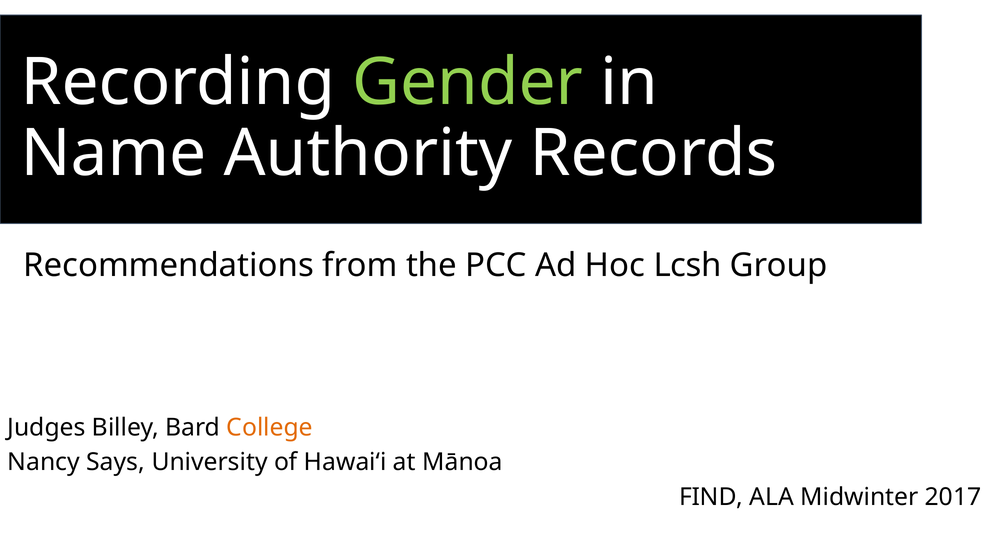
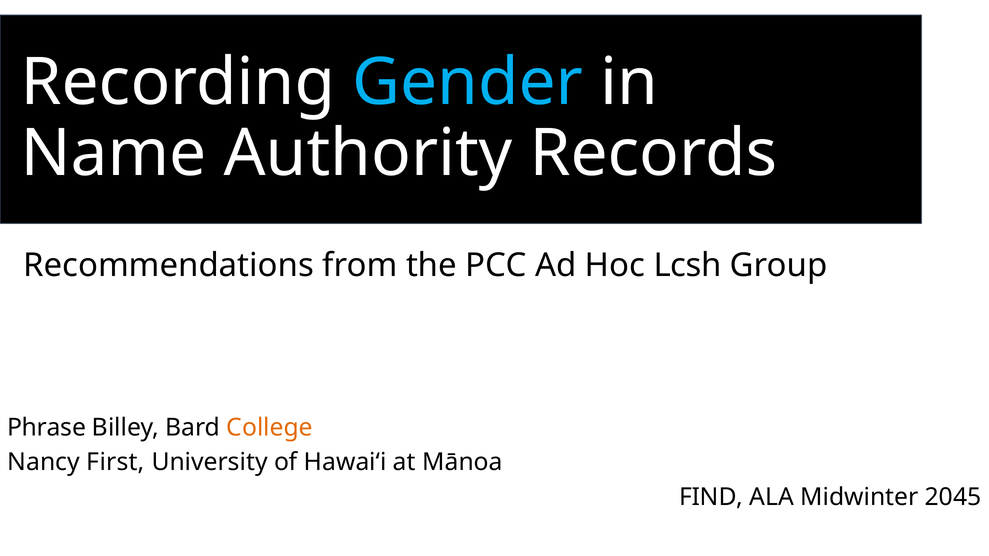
Gender colour: light green -> light blue (468, 82)
Judges: Judges -> Phrase (47, 428)
Says: Says -> First (116, 462)
2017: 2017 -> 2045 (953, 497)
